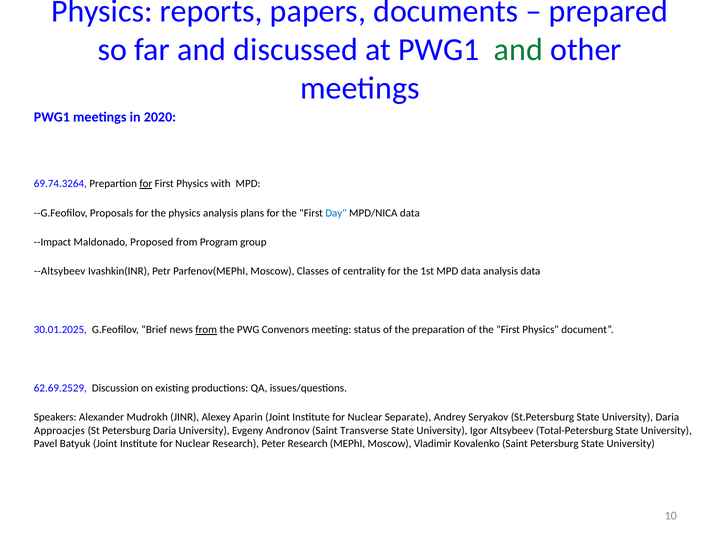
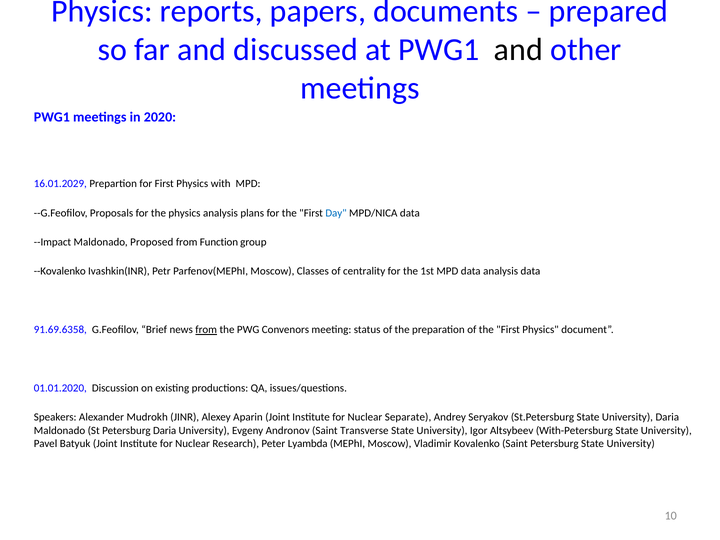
and colour: green -> black (518, 50)
69.74.3264: 69.74.3264 -> 16.01.2029 (60, 184)
for underline: present -> none (146, 184)
Program: Program -> Function (219, 242)
--Altsybeev: --Altsybeev -> --Kovalenko (60, 271)
30.01.2025: 30.01.2025 -> 91.69.6358 (60, 330)
62.69.2529: 62.69.2529 -> 01.01.2020 (60, 388)
Approacjes: Approacjes -> Maldonado (60, 431)
Total-Petersburg: Total-Petersburg -> With-Petersburg (574, 431)
Peter Research: Research -> Lyambda (308, 444)
